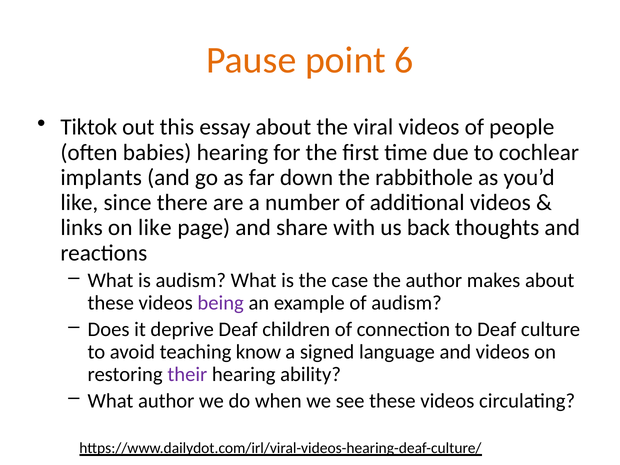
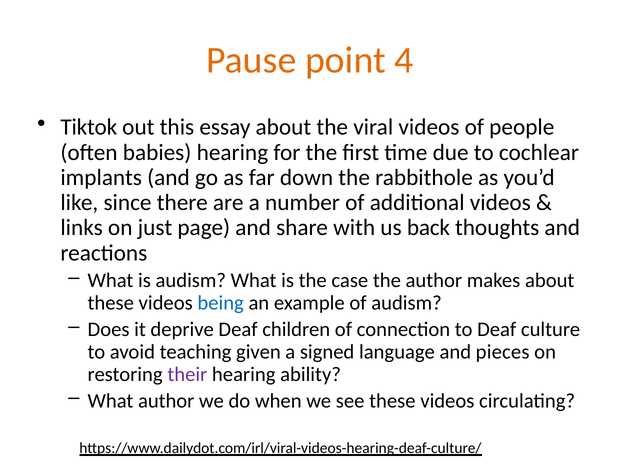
6: 6 -> 4 (404, 60)
on like: like -> just (155, 228)
being colour: purple -> blue (221, 303)
know: know -> given (258, 352)
and videos: videos -> pieces (503, 352)
